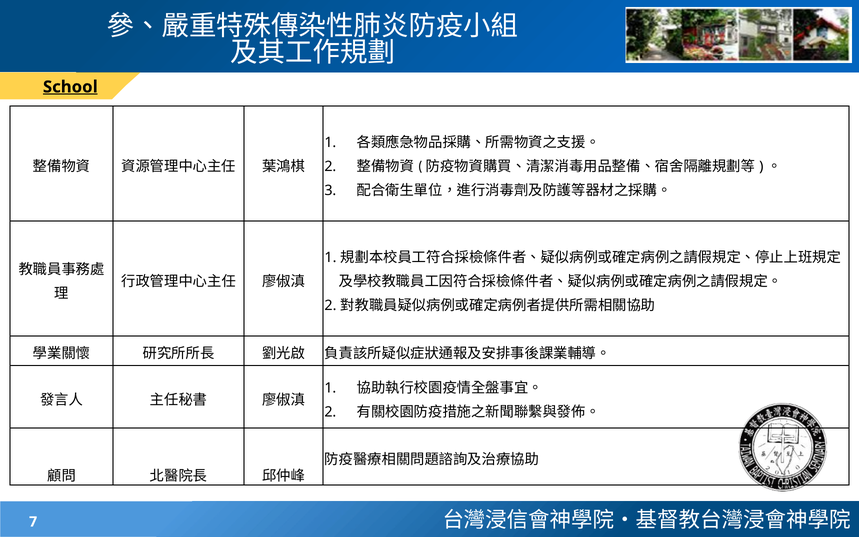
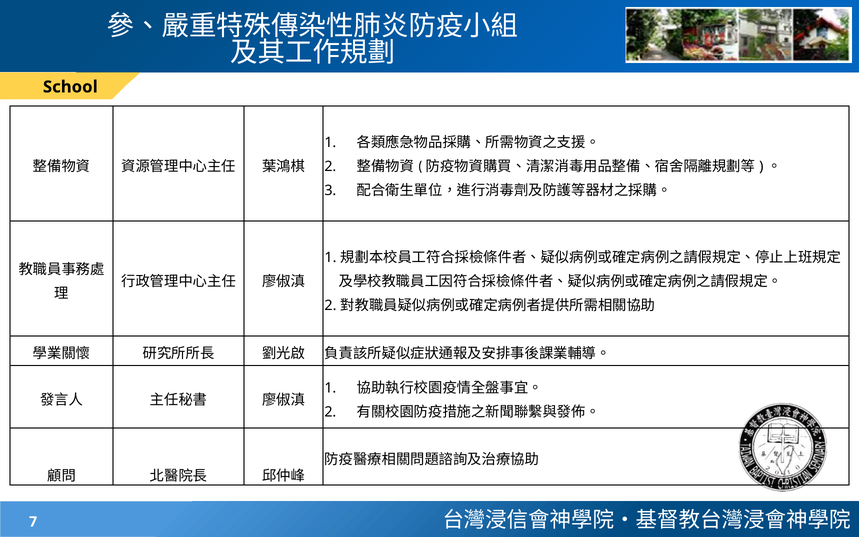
School underline: present -> none (70, 87)
